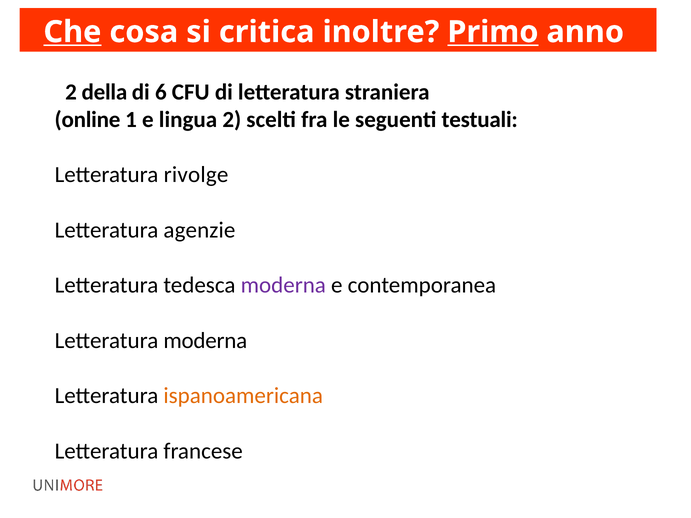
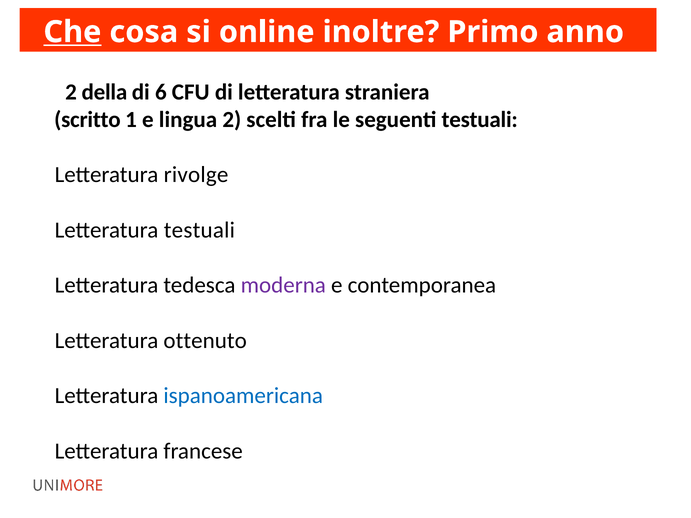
critica: critica -> online (267, 32)
Primo underline: present -> none (493, 32)
online: online -> scritto (87, 120)
Letteratura agenzie: agenzie -> testuali (199, 230)
Letteratura moderna: moderna -> ottenuto (205, 341)
ispanoamericana colour: orange -> blue (243, 396)
